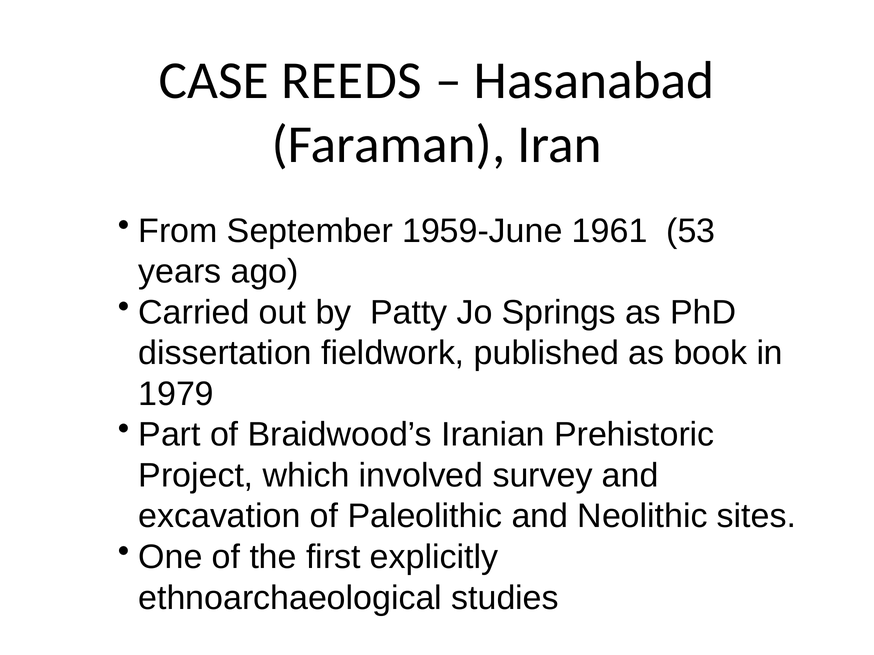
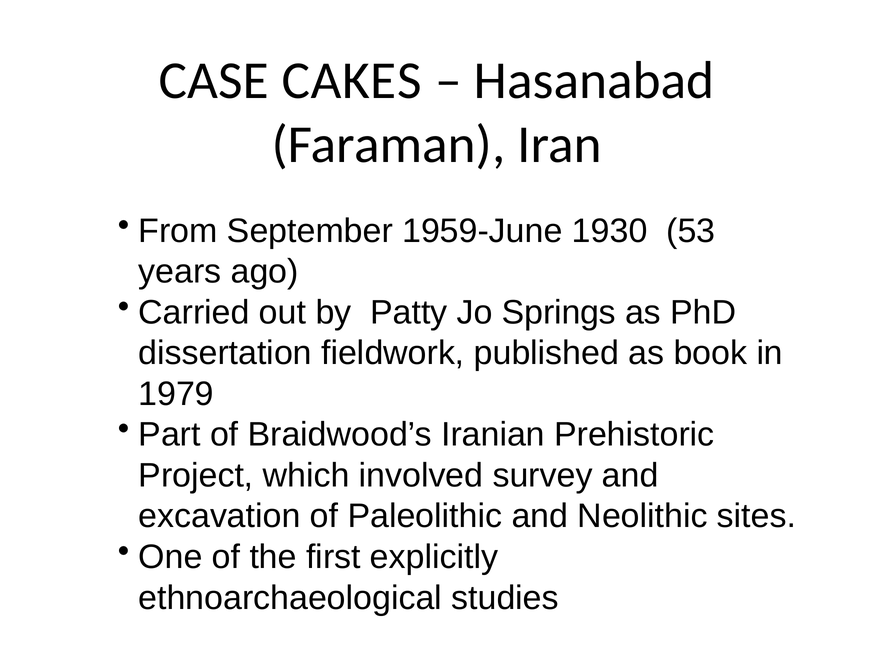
REEDS: REEDS -> CAKES (352, 81)
1961: 1961 -> 1930 (610, 231)
